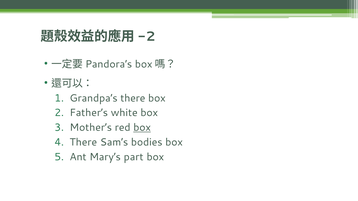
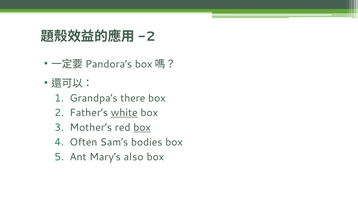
white underline: none -> present (124, 113)
There: There -> Often (83, 143)
part: part -> also (134, 157)
